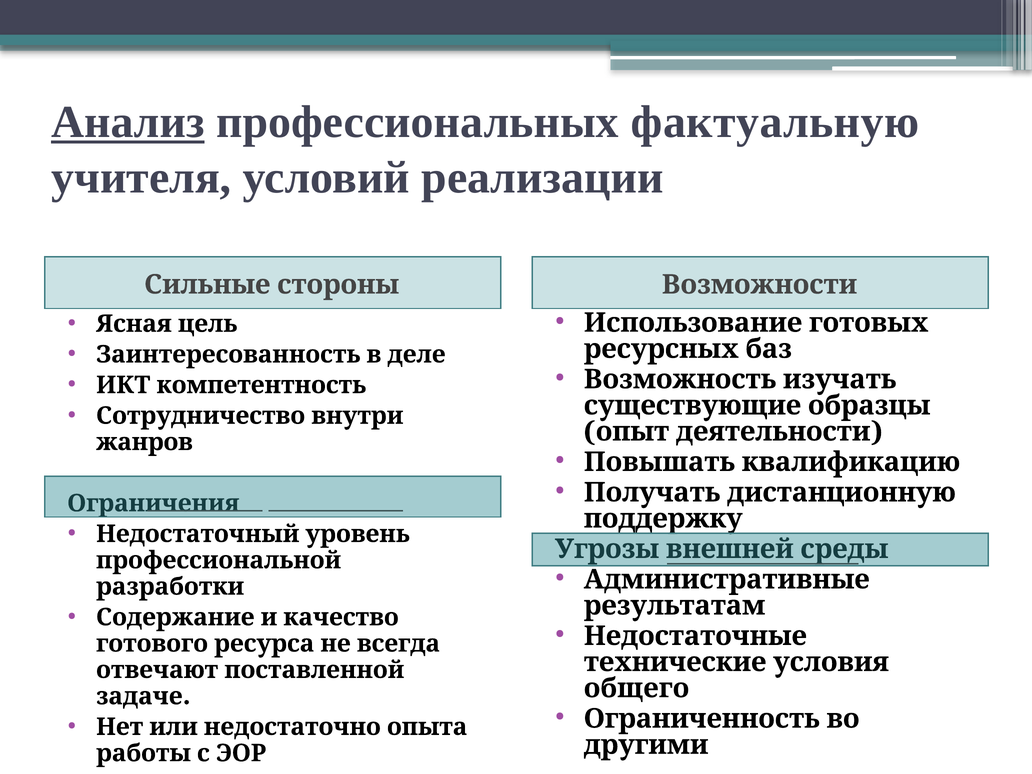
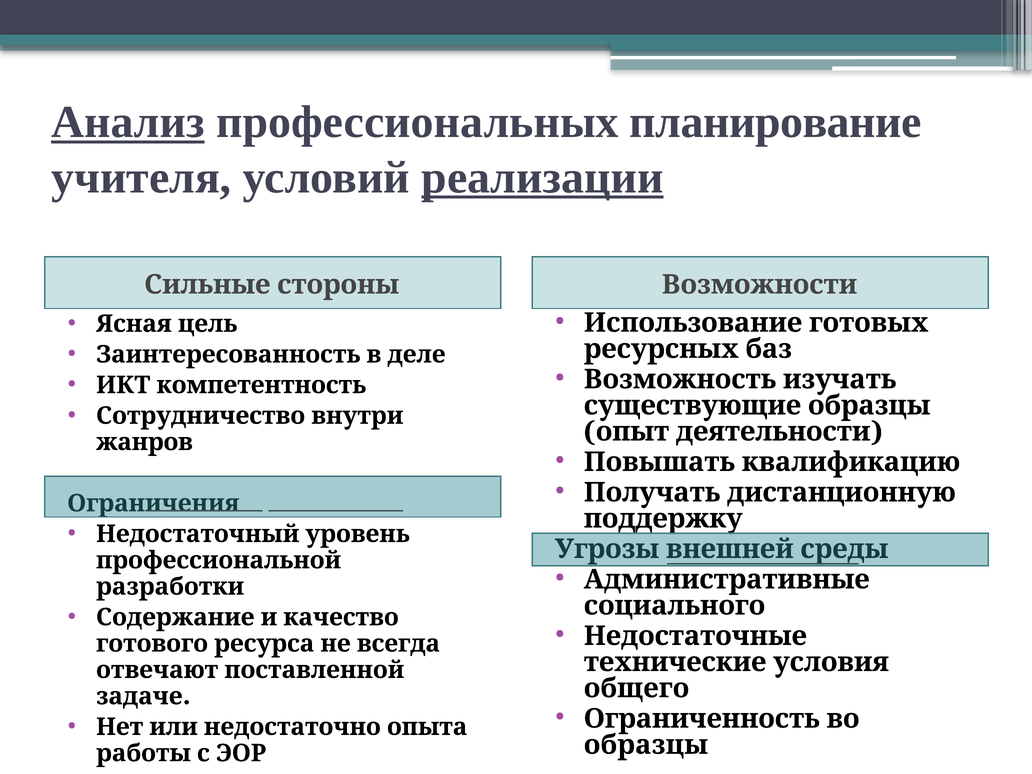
фактуальную: фактуальную -> планирование (776, 122)
реализации underline: none -> present (542, 177)
результатам: результатам -> социального (675, 606)
другими: другими -> образцы (646, 745)
